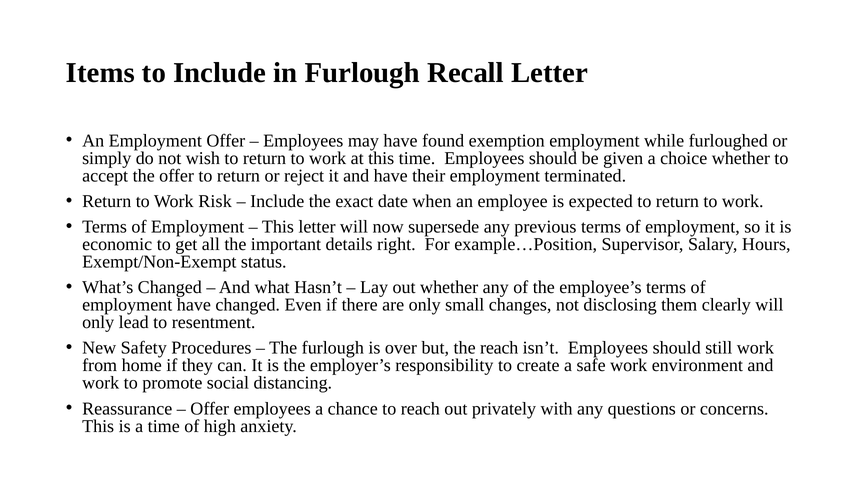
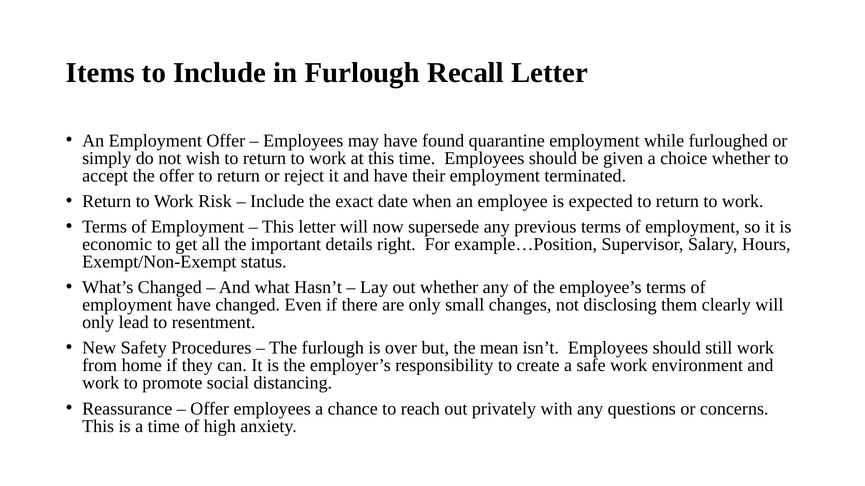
exemption: exemption -> quarantine (507, 141)
the reach: reach -> mean (499, 348)
